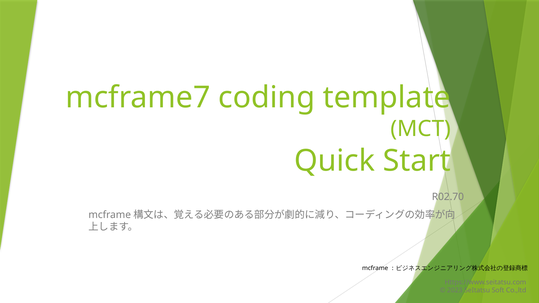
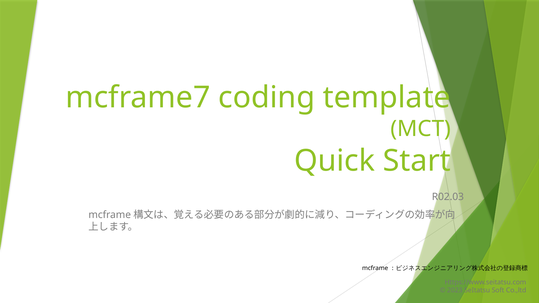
R02.70: R02.70 -> R02.03 (448, 197)
